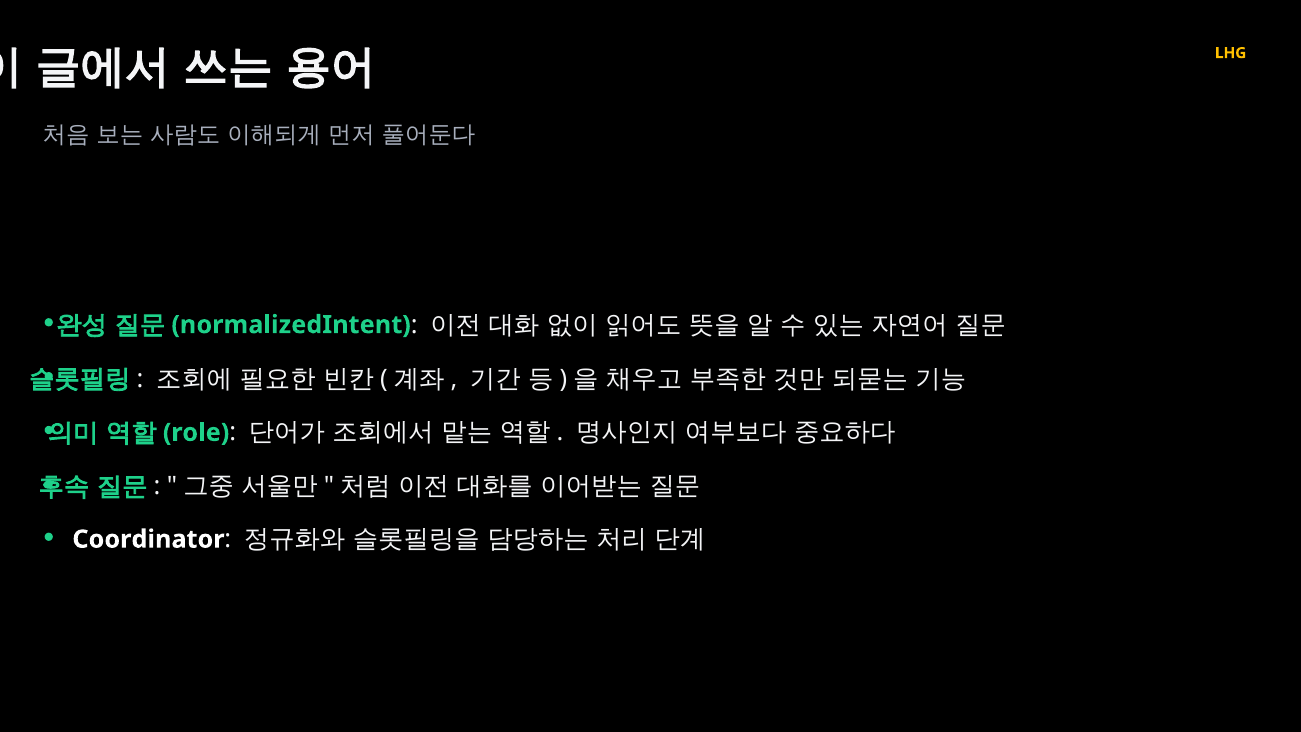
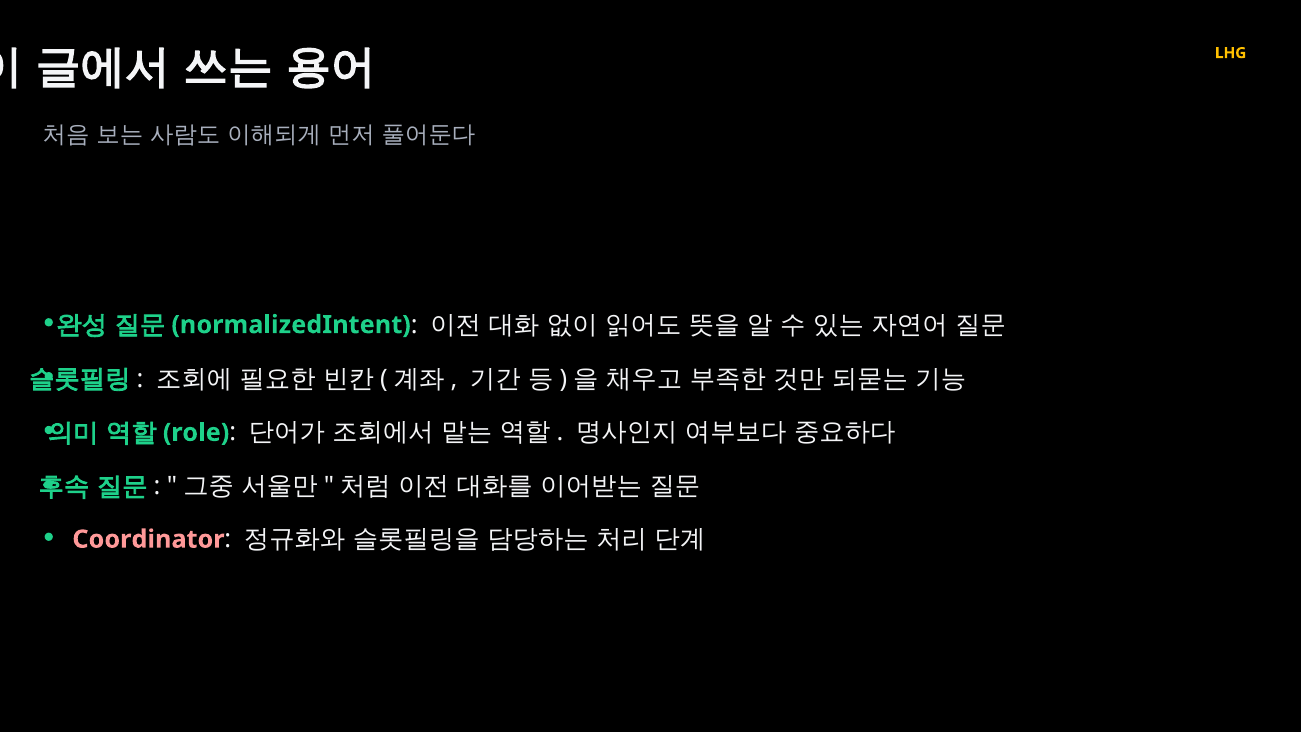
Coordinator colour: white -> pink (148, 539)
